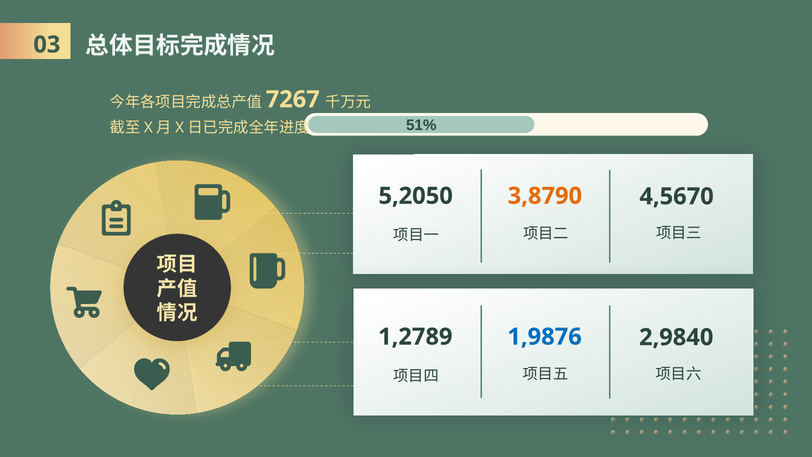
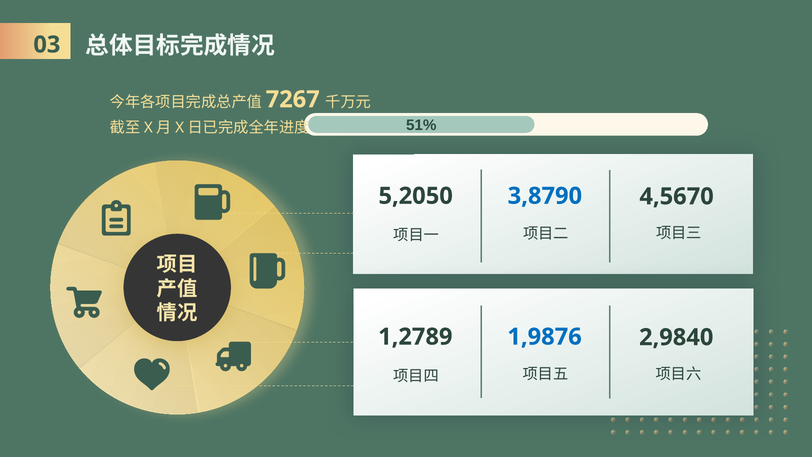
3,8790 colour: orange -> blue (545, 196)
